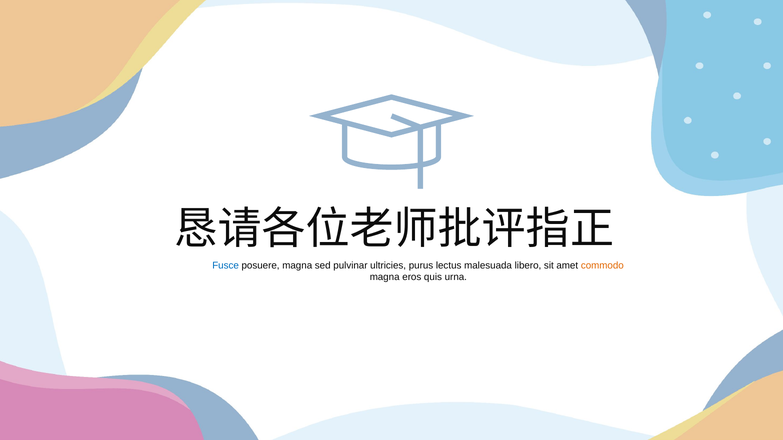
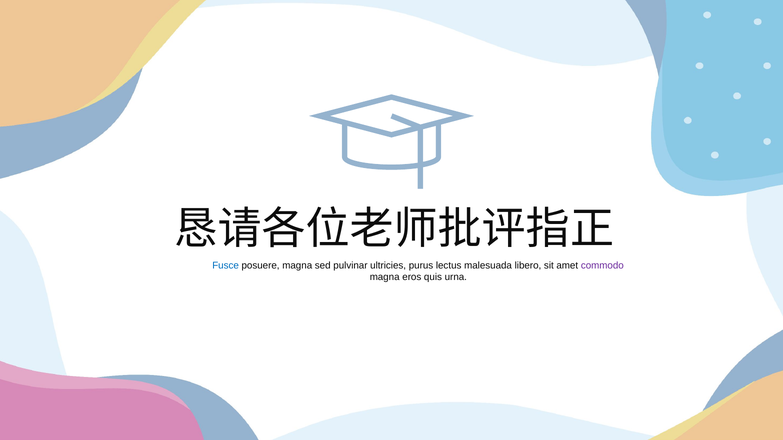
commodo colour: orange -> purple (602, 266)
